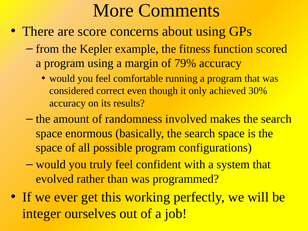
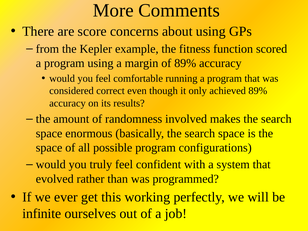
of 79%: 79% -> 89% (185, 63)
achieved 30%: 30% -> 89% (258, 91)
integer: integer -> infinite (42, 214)
